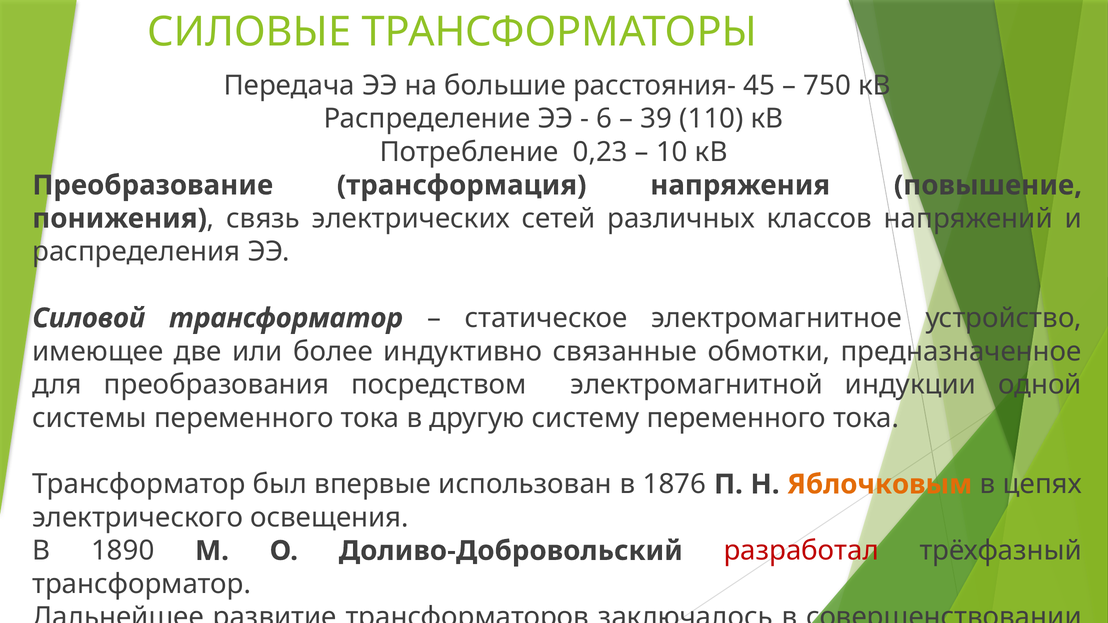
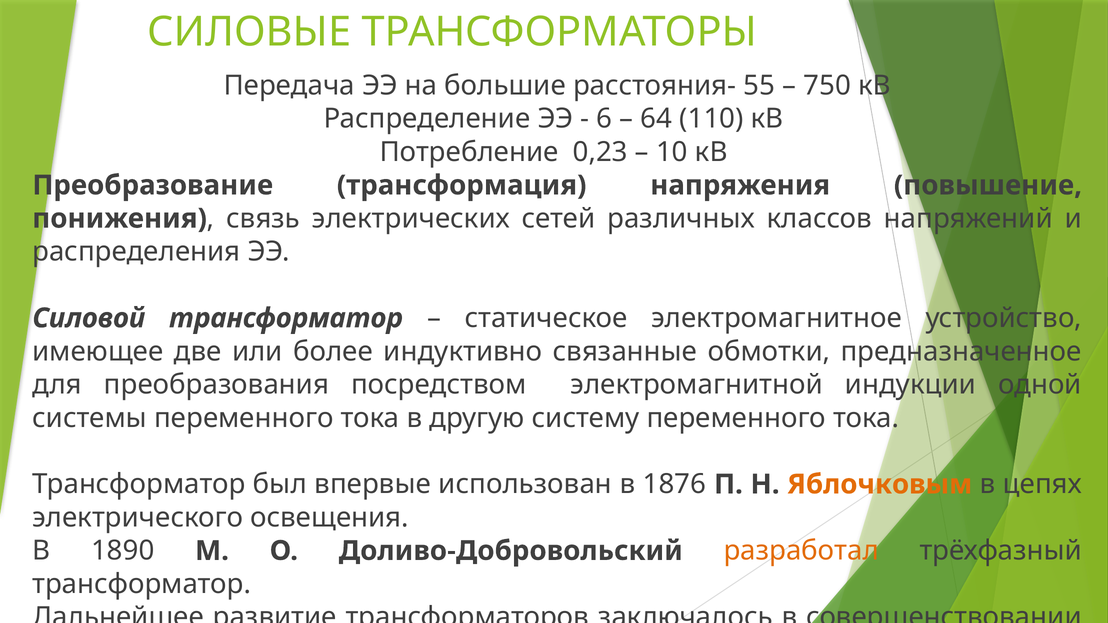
45: 45 -> 55 (759, 86)
39: 39 -> 64 (656, 119)
разработал colour: red -> orange (801, 551)
